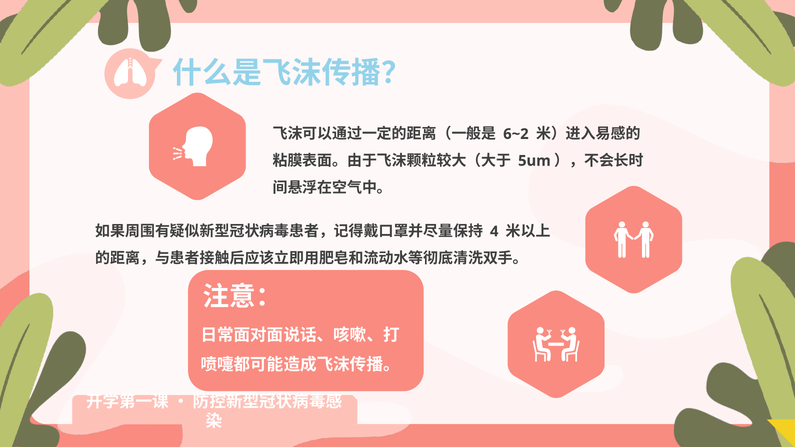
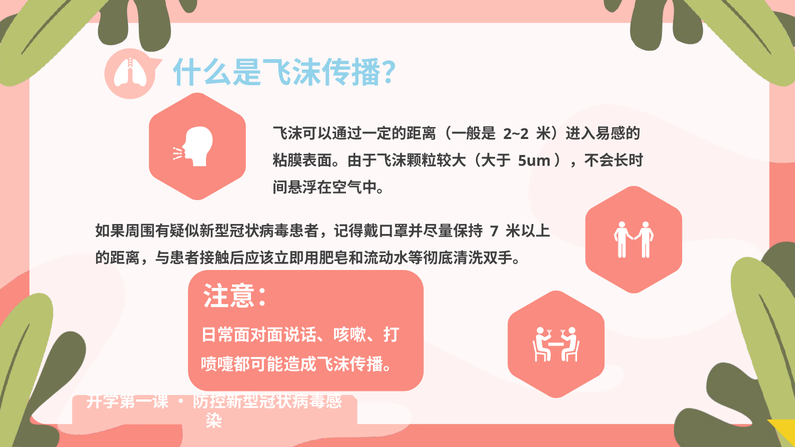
6~2: 6~2 -> 2~2 (516, 134)
4: 4 -> 7 (494, 232)
